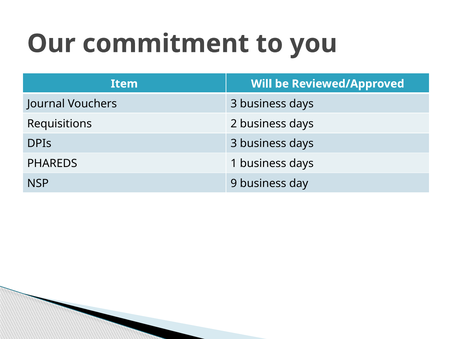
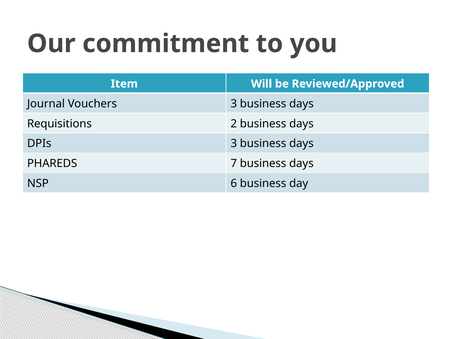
1: 1 -> 7 (234, 163)
9: 9 -> 6 (234, 183)
